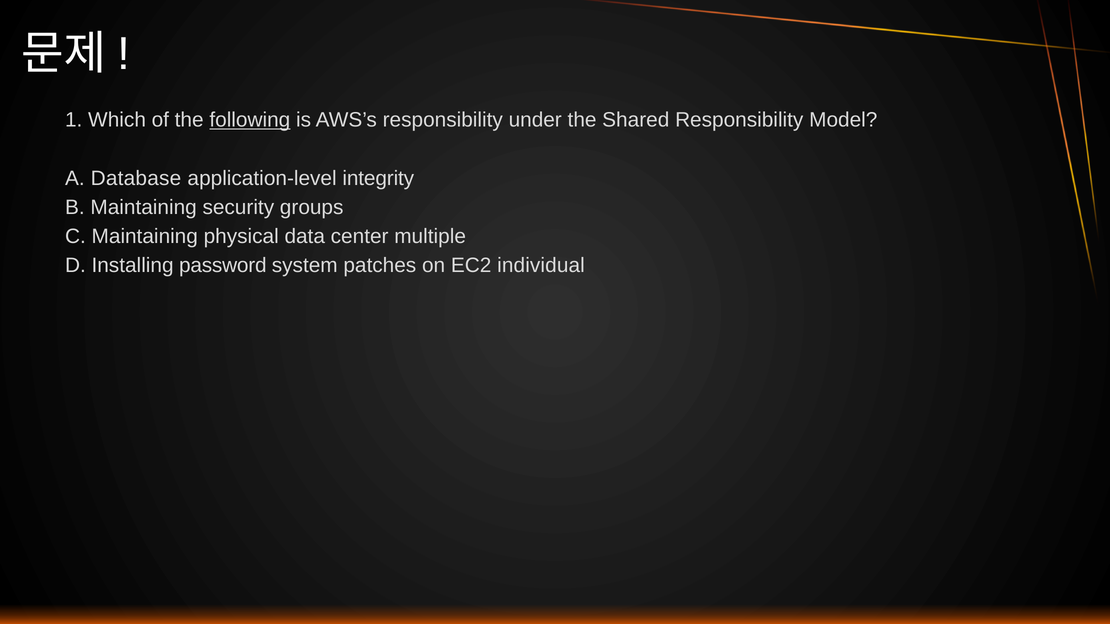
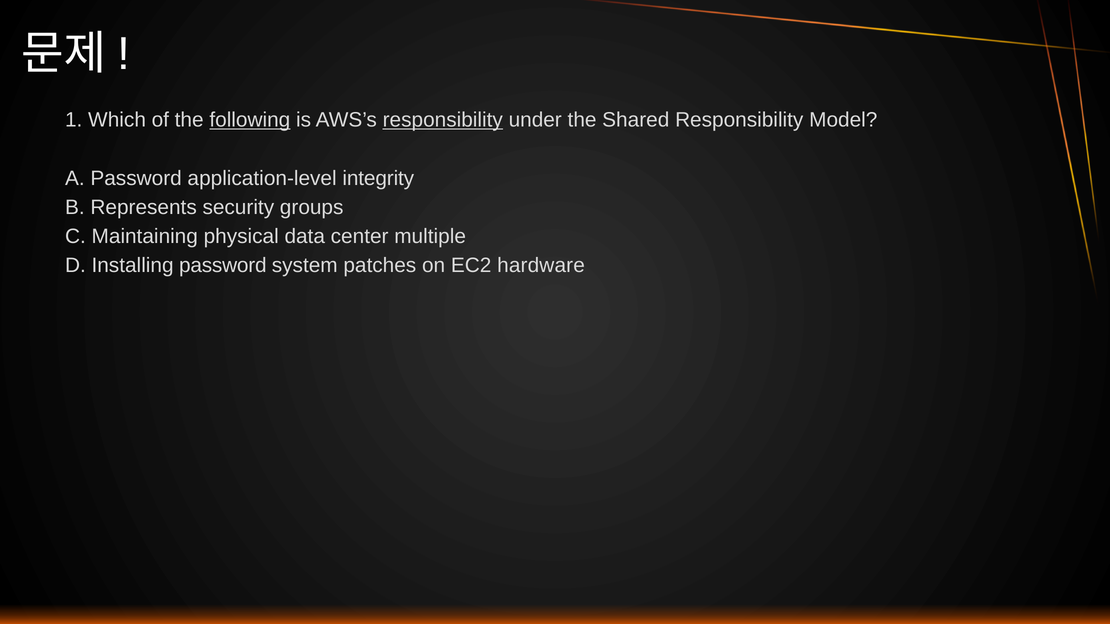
responsibility underline: none -> present (443, 120)
A Database: Database -> Password (136, 178)
B Maintaining: Maintaining -> Represents (144, 207)
individual: individual -> hardware (541, 266)
